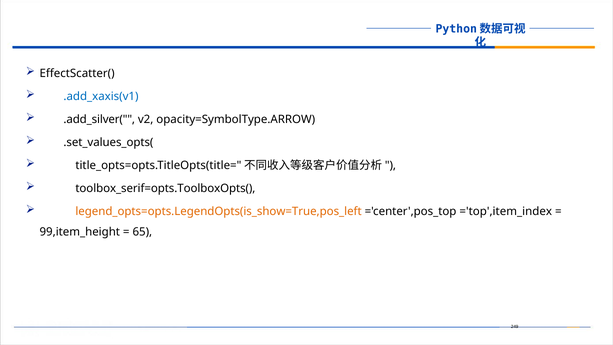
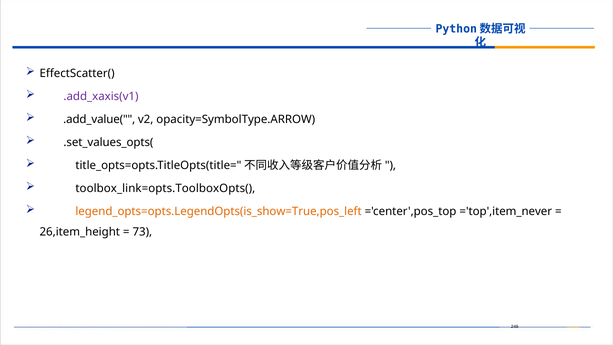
.add_xaxis(v1 colour: blue -> purple (101, 96)
.add_silver(: .add_silver( -> .add_value( (99, 119)
toolbox_serif=opts.ToolboxOpts(: toolbox_serif=opts.ToolboxOpts( -> toolbox_link=opts.ToolboxOpts( (165, 188)
='top',item_index: ='top',item_index -> ='top',item_never (506, 211)
99,item_height: 99,item_height -> 26,item_height (80, 232)
65: 65 -> 73 (142, 232)
